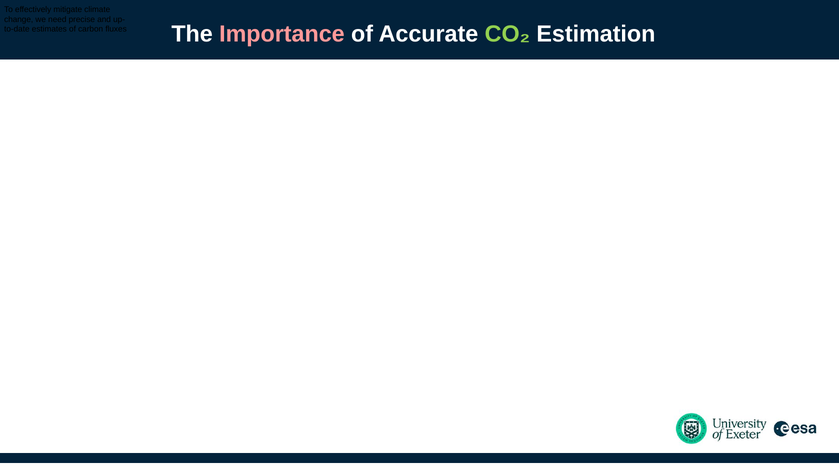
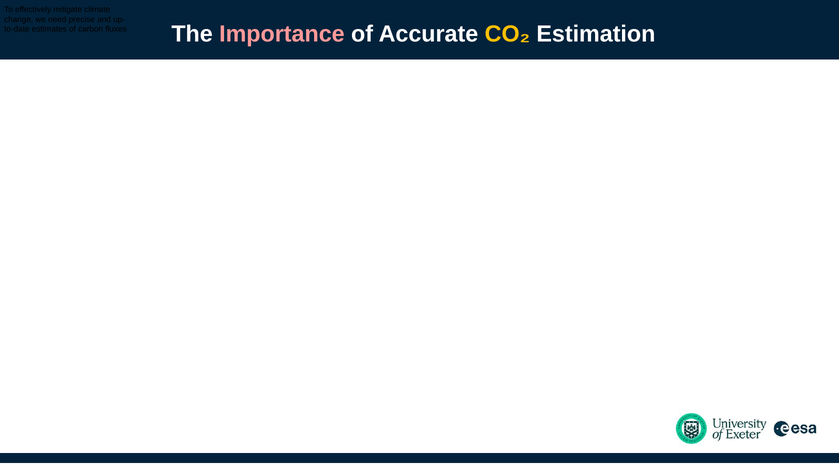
CO₂ colour: light green -> yellow (507, 34)
